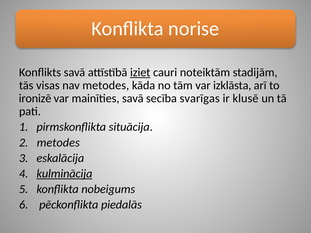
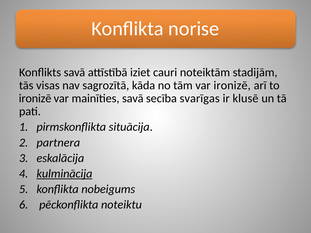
iziet underline: present -> none (140, 72)
nav metodes: metodes -> sagrozītā (106, 85)
var izklāsta: izklāsta -> ironizē (232, 85)
metodes: metodes -> partnera (58, 143)
piedalās: piedalās -> noteiktu (121, 205)
